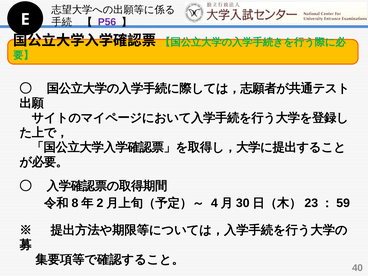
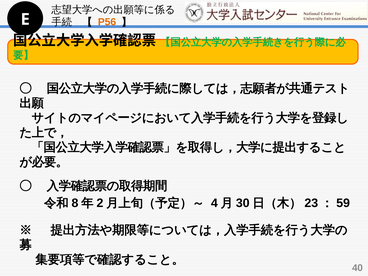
P56 colour: purple -> orange (107, 22)
